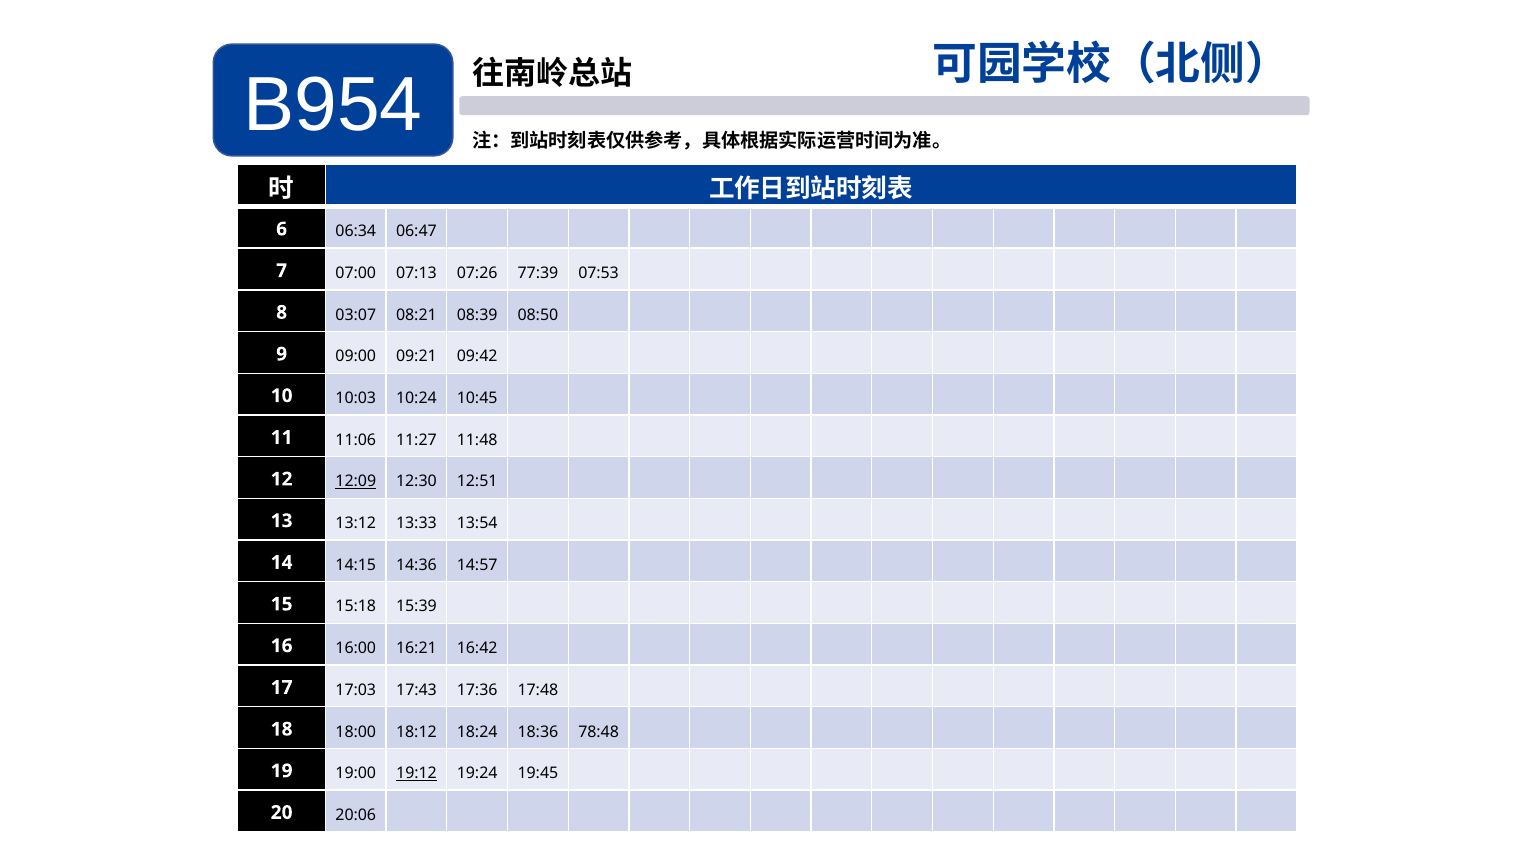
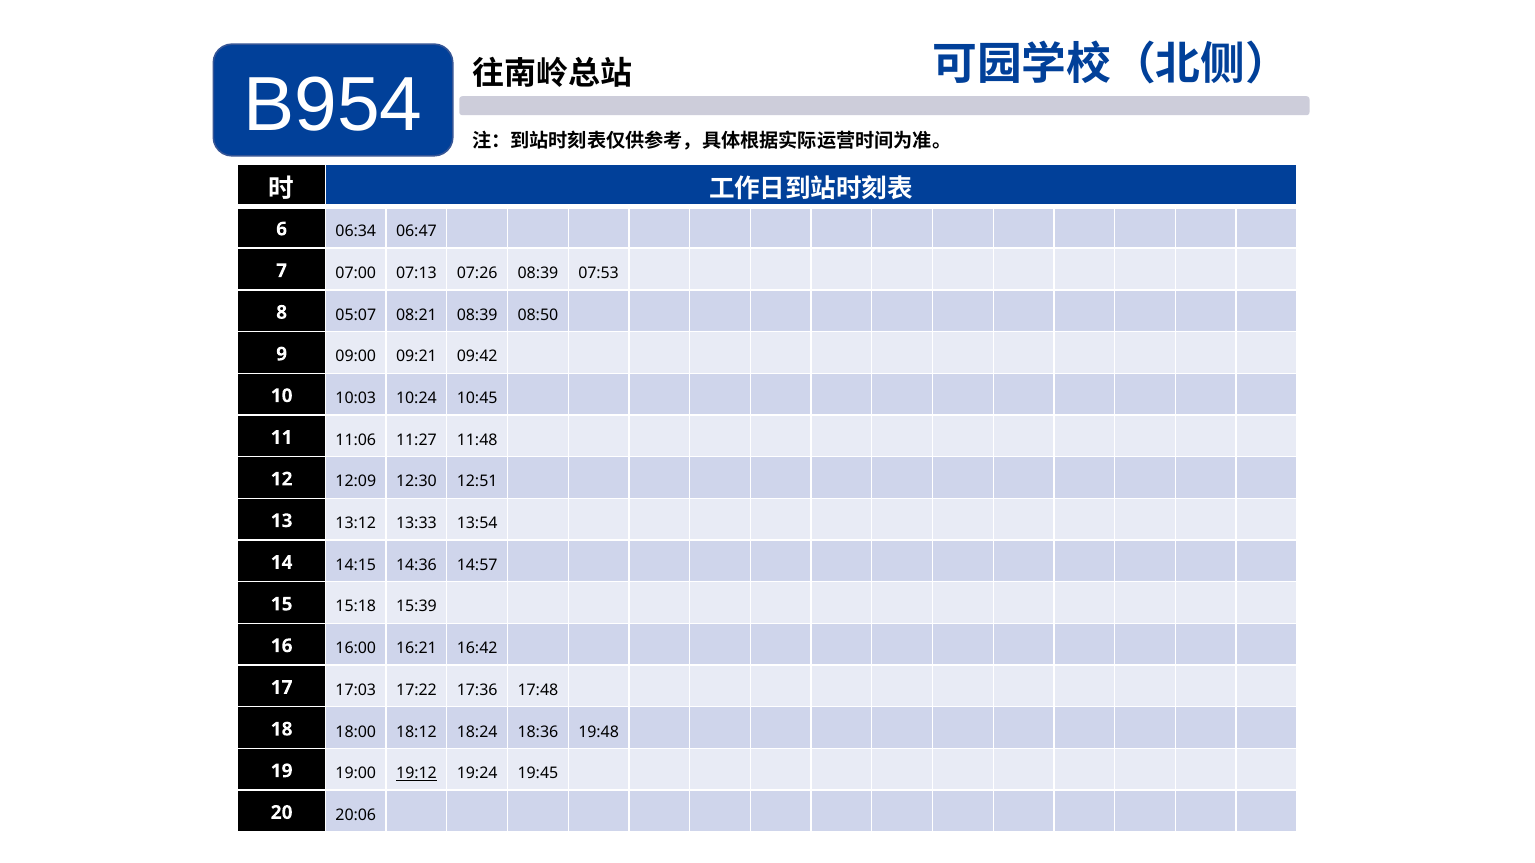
07:26 77:39: 77:39 -> 08:39 (538, 273)
03:07: 03:07 -> 05:07 (356, 315)
12:09 underline: present -> none (356, 482)
17:43: 17:43 -> 17:22 (417, 690)
78:48: 78:48 -> 19:48 (599, 732)
